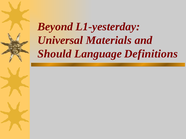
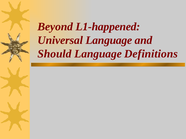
L1-yesterday: L1-yesterday -> L1-happened (108, 27)
Universal Materials: Materials -> Language (109, 40)
